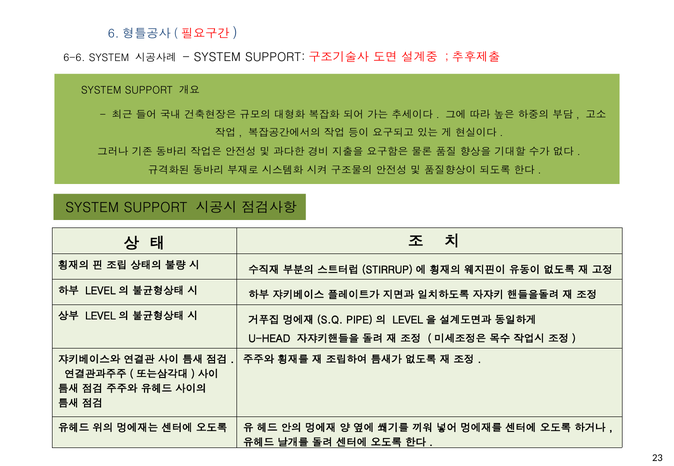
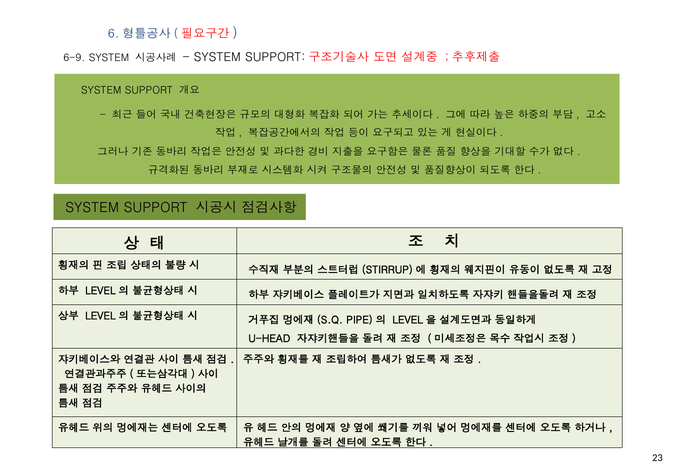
6-6: 6-6 -> 6-9 (74, 58)
